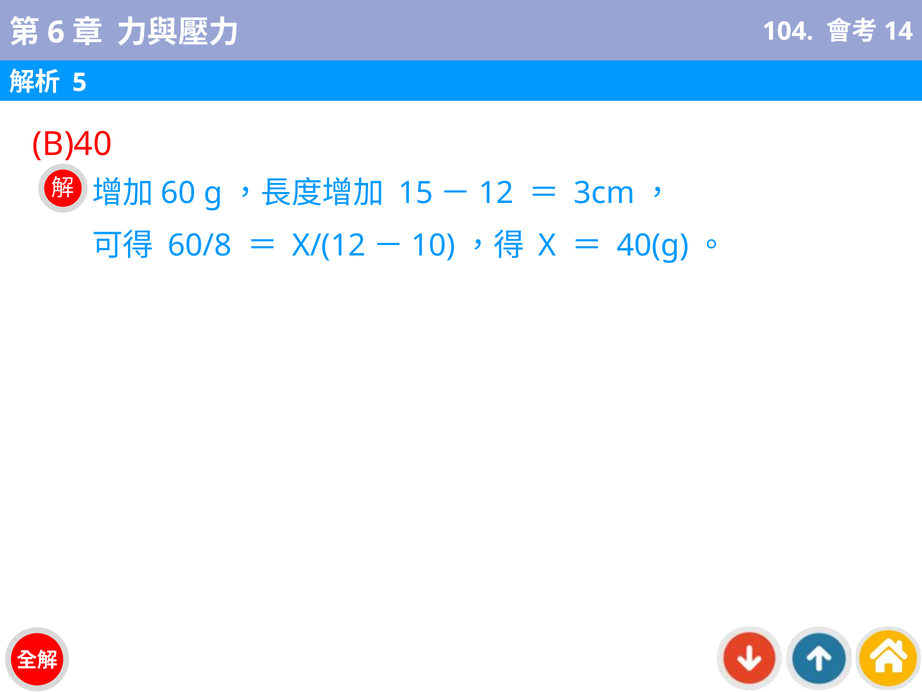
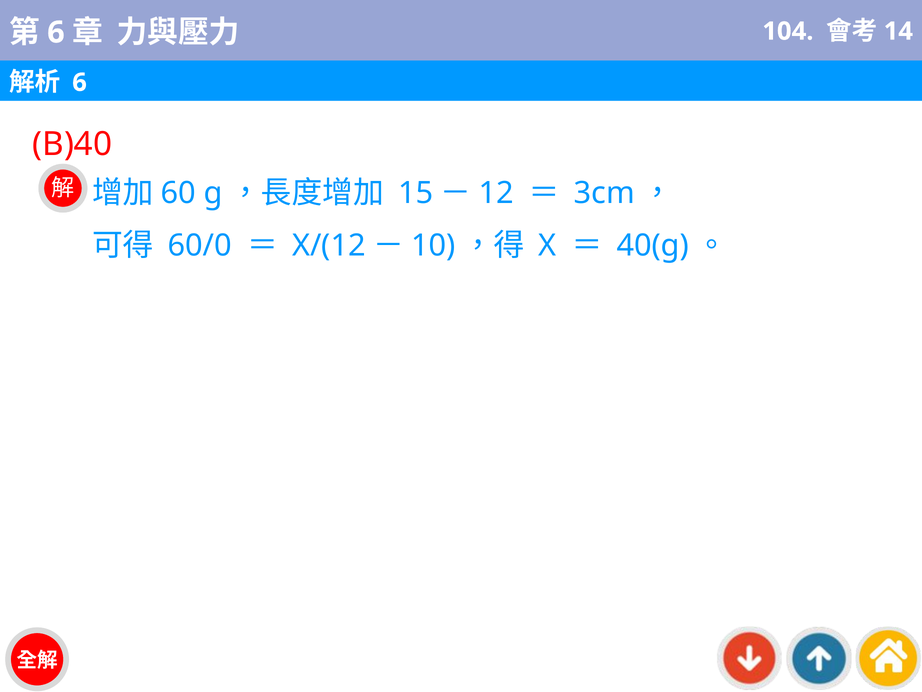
5: 5 -> 6 (80, 82)
60/8: 60/8 -> 60/0 (200, 245)
